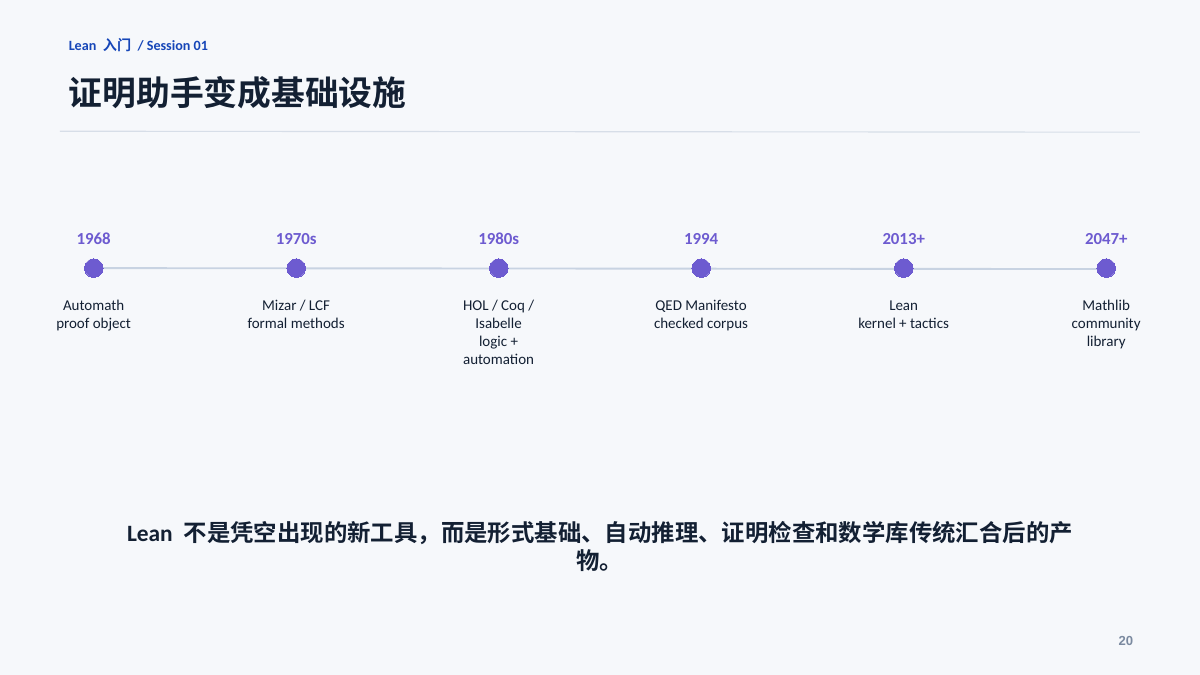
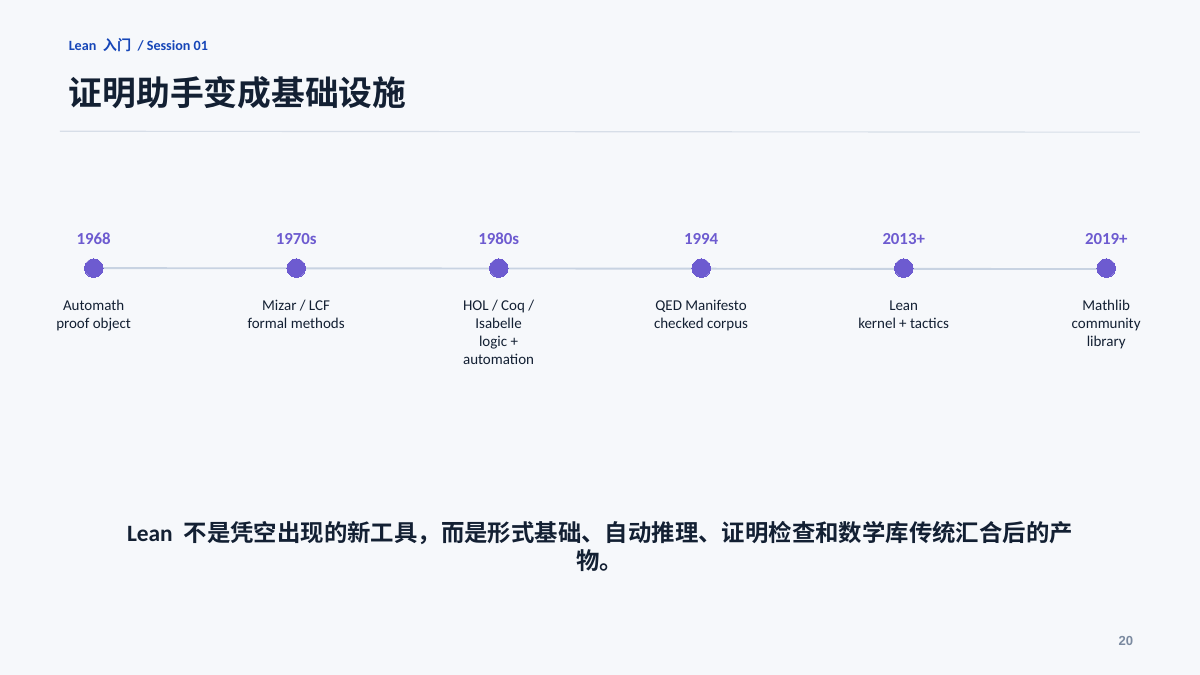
2047+: 2047+ -> 2019+ (1106, 239)
